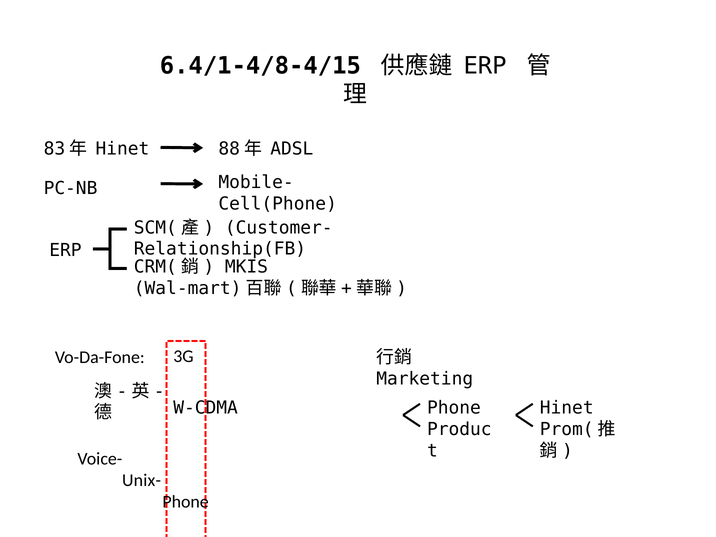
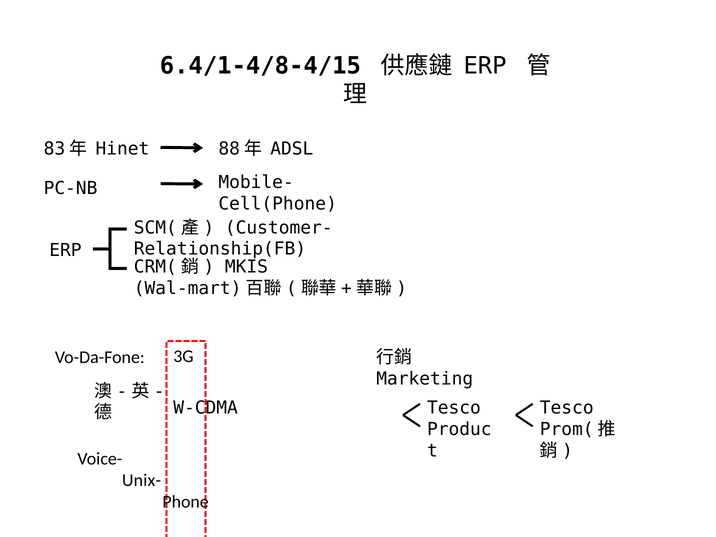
Phone: Phone -> Tesco (454, 408)
Hinet: Hinet -> Tesco (567, 408)
